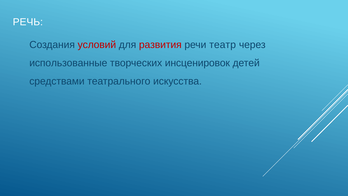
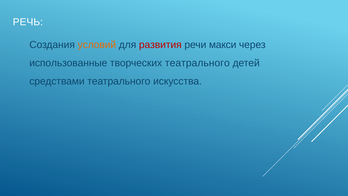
условий colour: red -> orange (97, 45)
театр: театр -> макси (223, 45)
творческих инсценировок: инсценировок -> театрального (197, 63)
